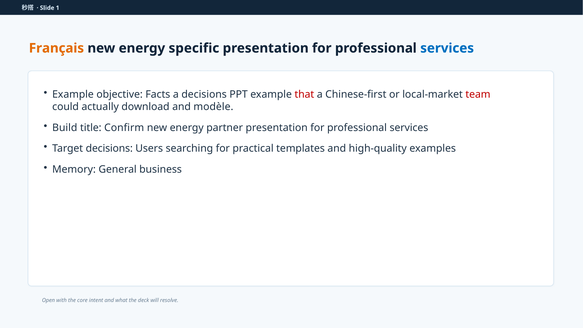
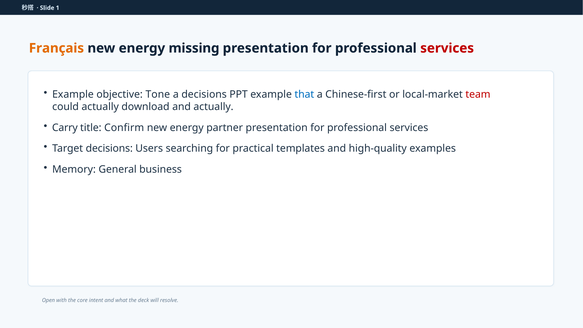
specific: specific -> missing (194, 48)
services colour: blue -> red (447, 48)
Facts: Facts -> Tone (158, 94)
that colour: red -> blue (304, 94)
and modèle: modèle -> actually (213, 107)
Build: Build -> Carry (65, 128)
